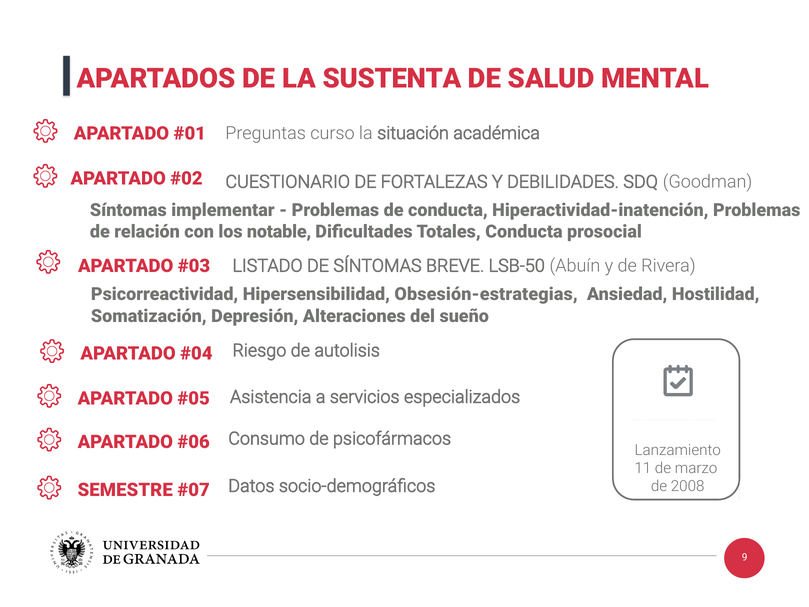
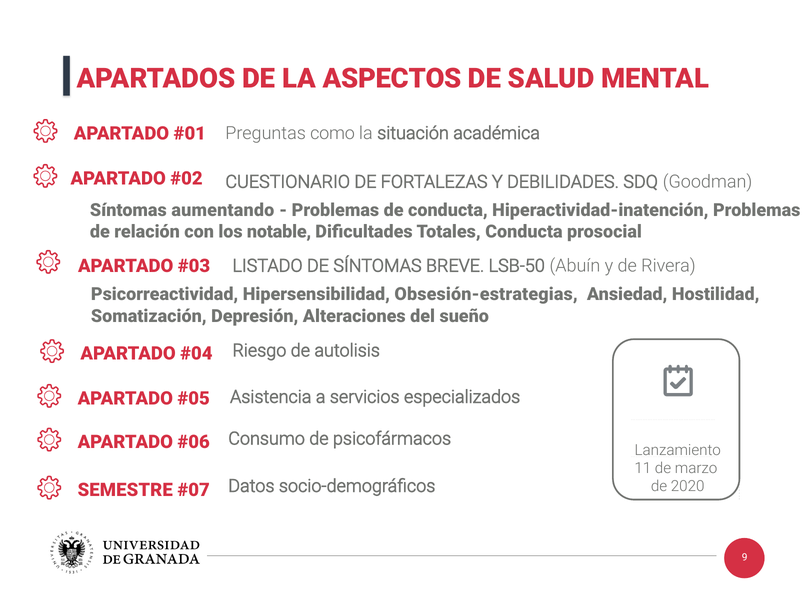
SUSTENTA: SUSTENTA -> ASPECTOS (392, 78)
curso: curso -> como (333, 133)
implementar: implementar -> aumentando (223, 210)
2008: 2008 -> 2020 (688, 486)
